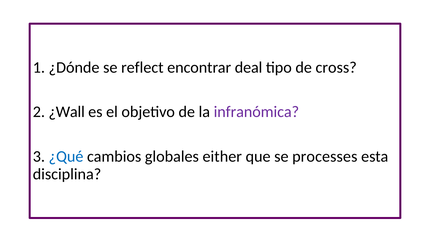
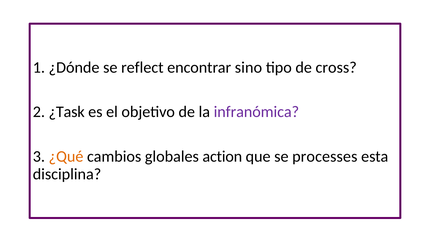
deal: deal -> sino (248, 67)
¿Wall: ¿Wall -> ¿Task (67, 112)
¿Qué colour: blue -> orange (66, 156)
either: either -> action (222, 156)
